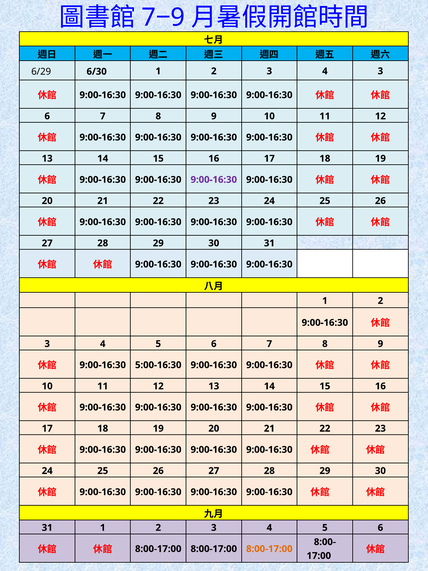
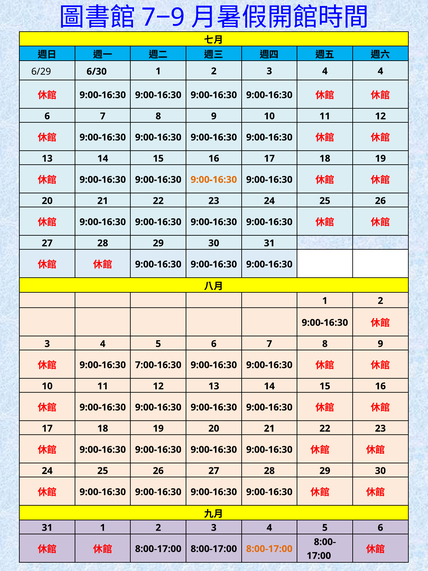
4 3: 3 -> 4 (380, 71)
9:00-16:30 colour: purple -> orange (214, 180)
5:00-16:30: 5:00-16:30 -> 7:00-16:30 (158, 365)
